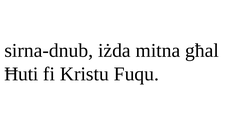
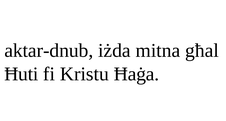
sirna-dnub: sirna-dnub -> aktar-dnub (49, 51)
Fuqu: Fuqu -> Ħaġa (136, 74)
